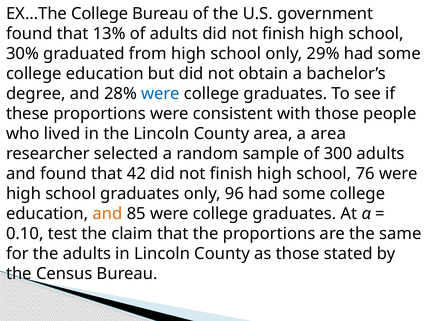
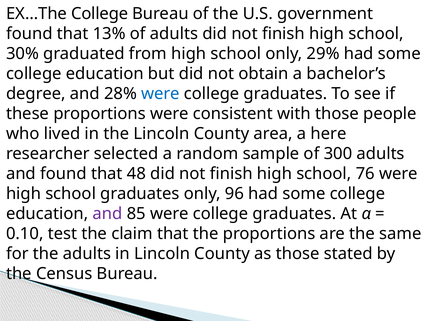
a area: area -> here (328, 134)
42: 42 -> 48 (136, 174)
and colour: orange -> purple (108, 214)
